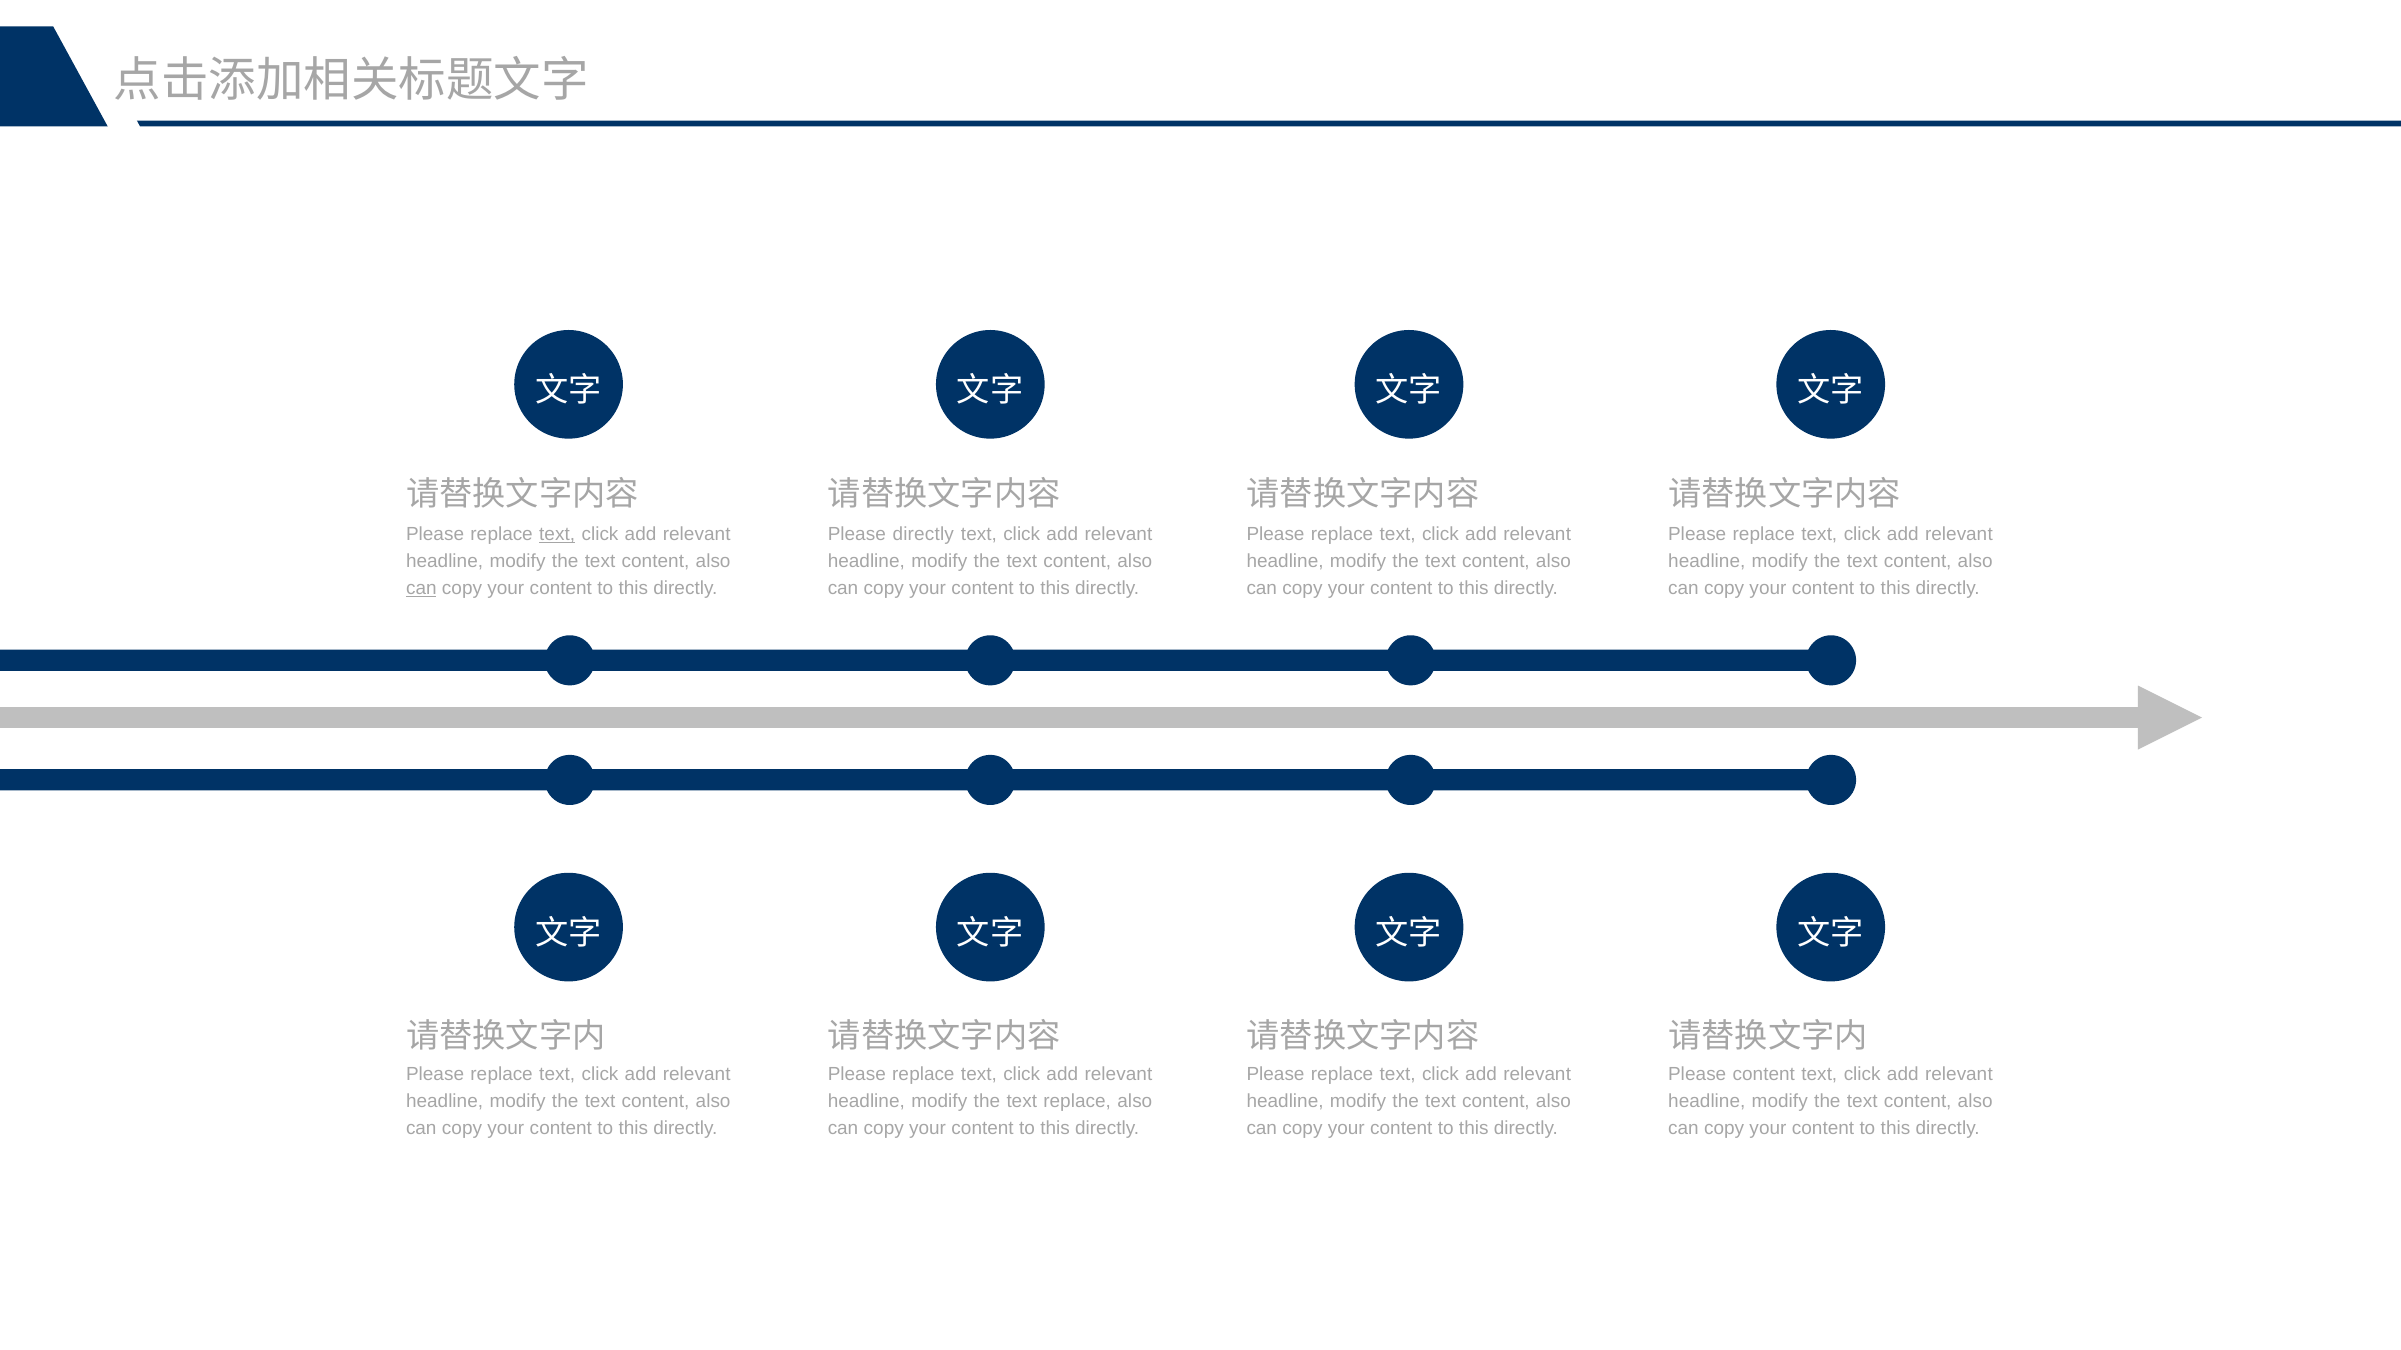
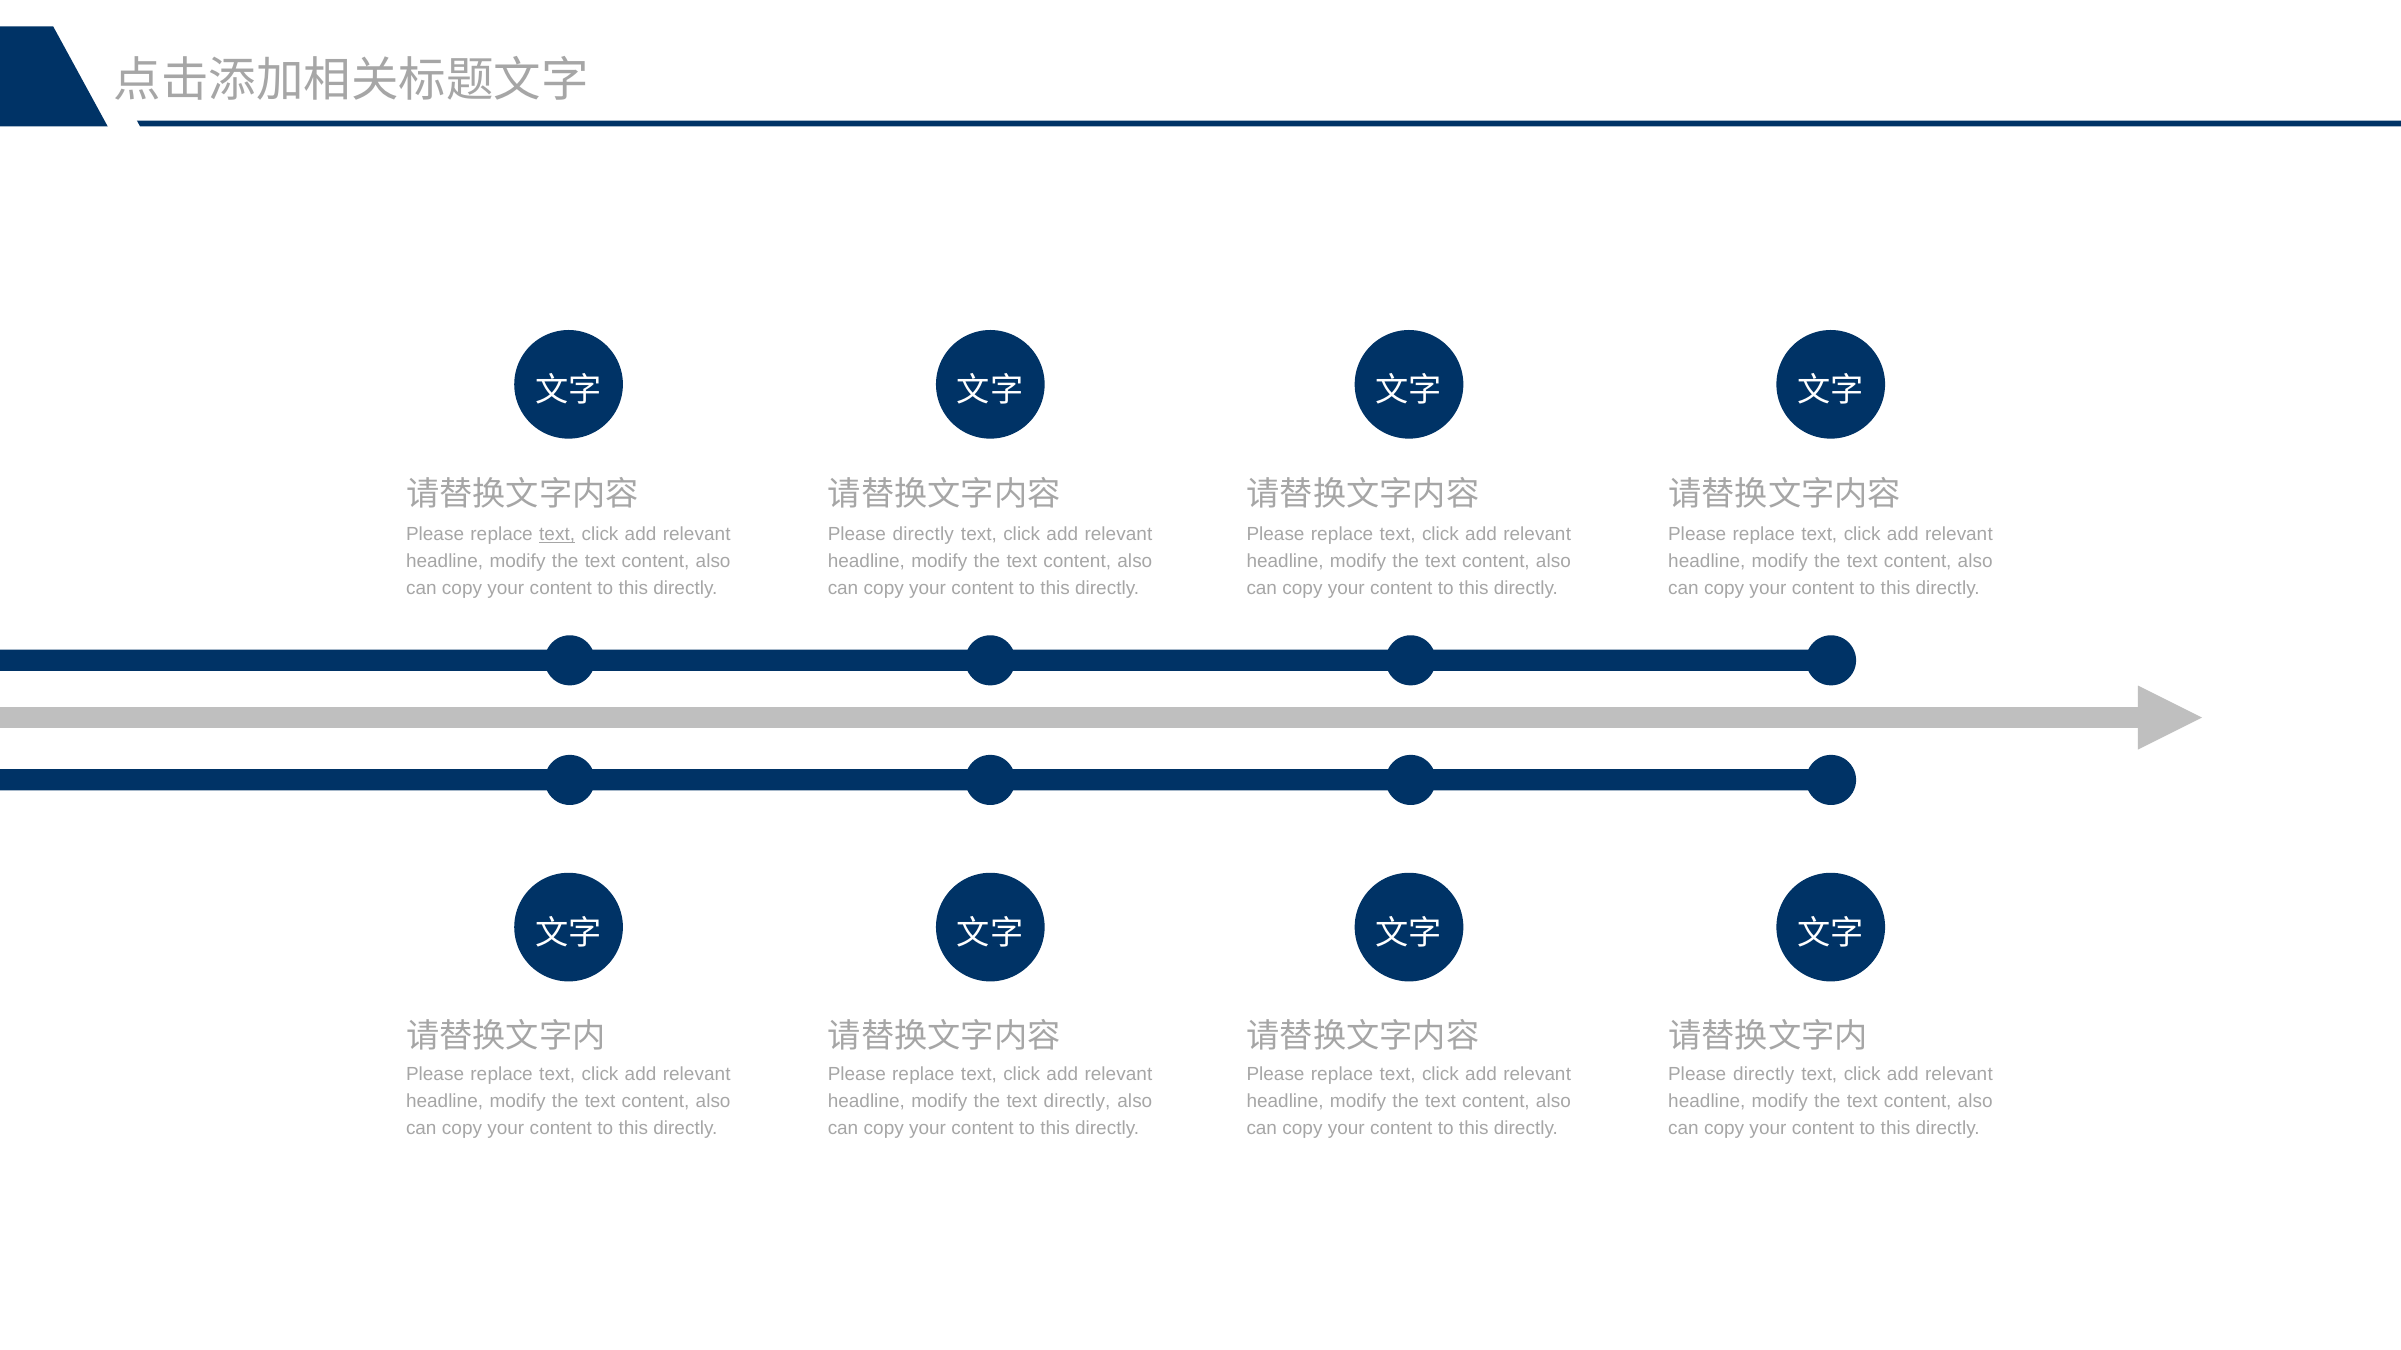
can underline: present -> none (421, 589)
content: content -> directly (1764, 1075)
text replace: replace -> directly (1077, 1102)
